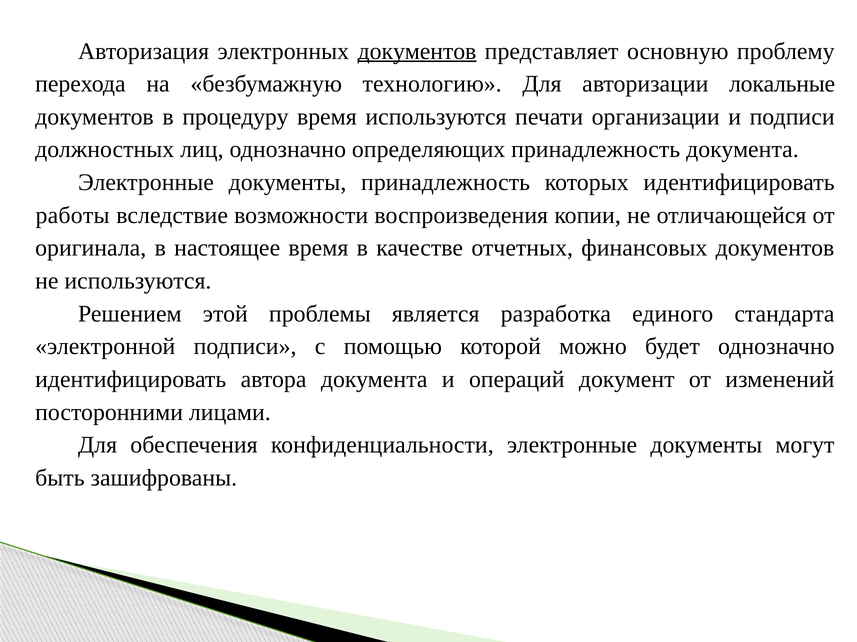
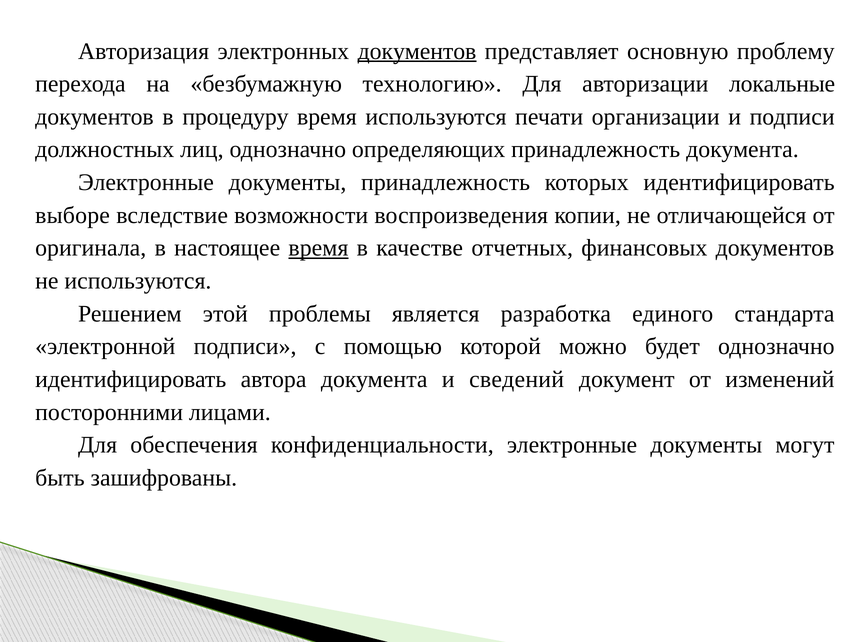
работы: работы -> выборе (73, 216)
время underline: none -> present (318, 248)
операций: операций -> сведений (517, 380)
